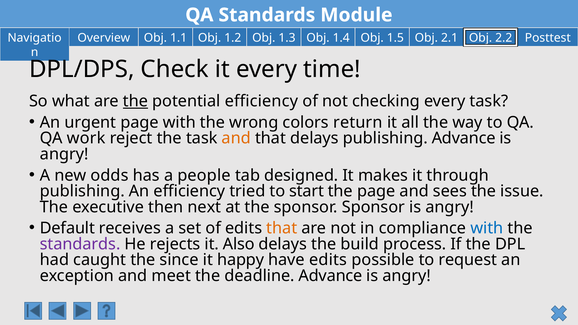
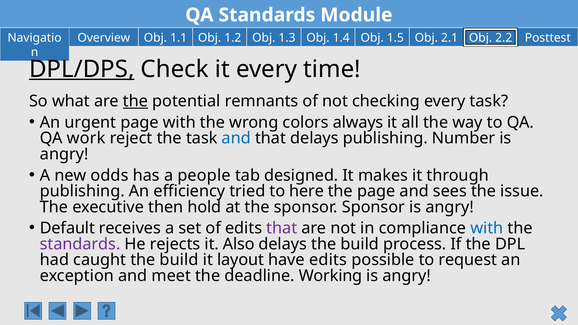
DPL/DPS underline: none -> present (82, 69)
potential efficiency: efficiency -> remnants (262, 101)
return: return -> always (358, 123)
and colour: orange -> blue (236, 138)
publishing Advance: Advance -> Number (464, 138)
start: start -> here (307, 191)
next: next -> hold (204, 207)
that colour: orange -> purple (282, 228)
caught the since: since -> build (179, 260)
happy: happy -> layout (241, 260)
deadline Advance: Advance -> Working (331, 276)
